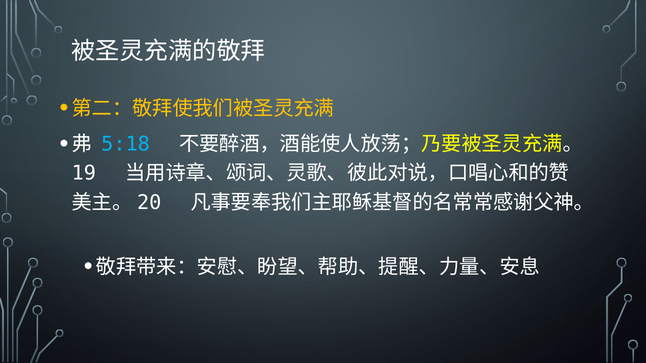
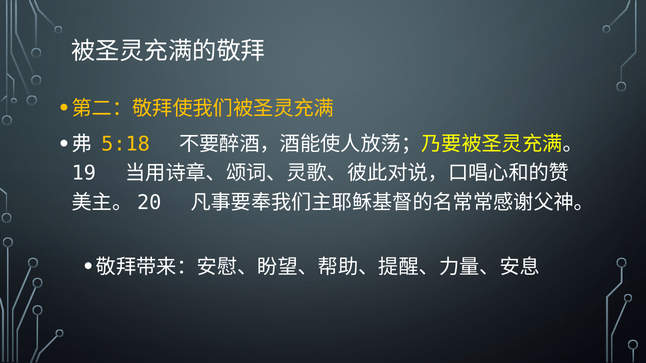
5:18 colour: light blue -> yellow (126, 144)
